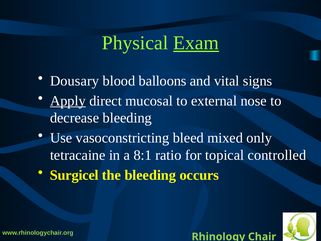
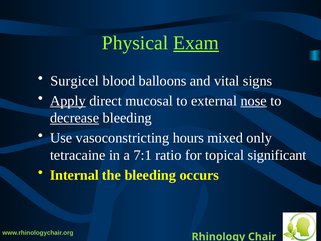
Dousary: Dousary -> Surgicel (75, 81)
nose underline: none -> present (254, 101)
decrease underline: none -> present (75, 118)
bleed: bleed -> hours (188, 138)
8:1: 8:1 -> 7:1 (143, 155)
controlled: controlled -> significant (277, 155)
Surgicel: Surgicel -> Internal (74, 175)
